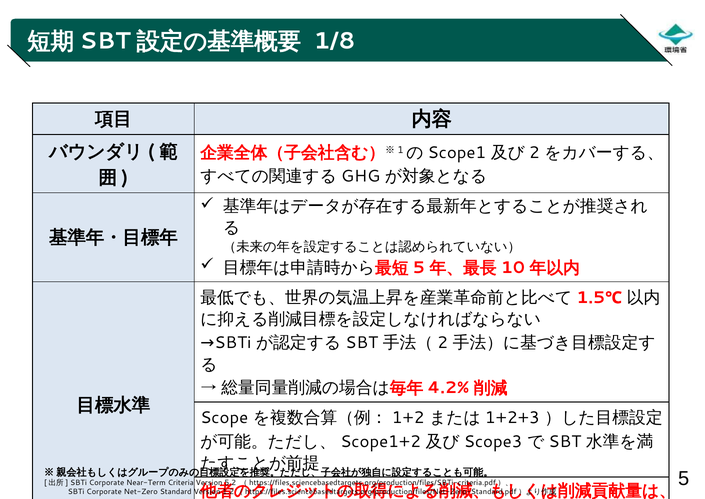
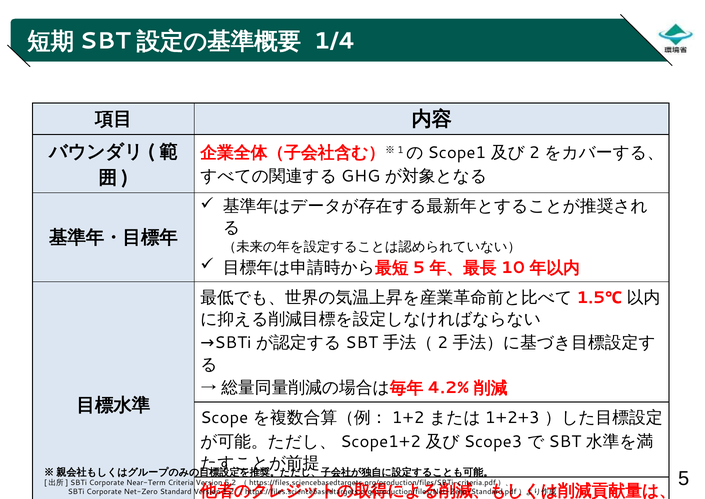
1/8: 1/8 -> 1/4 (335, 41)
